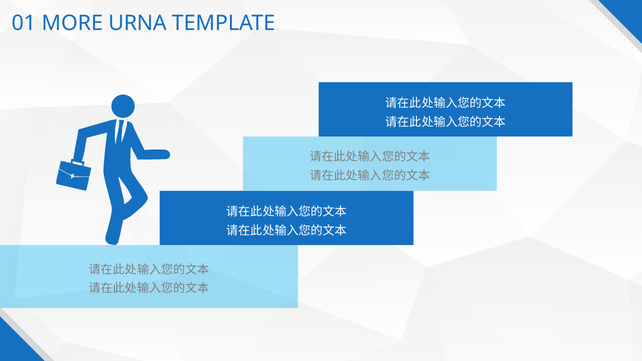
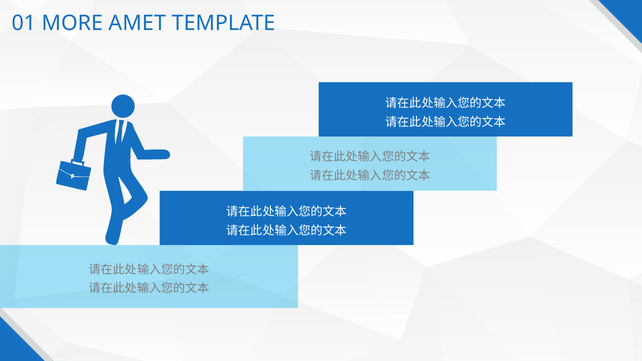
URNA: URNA -> AMET (137, 23)
